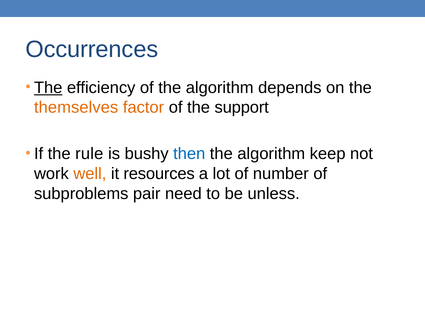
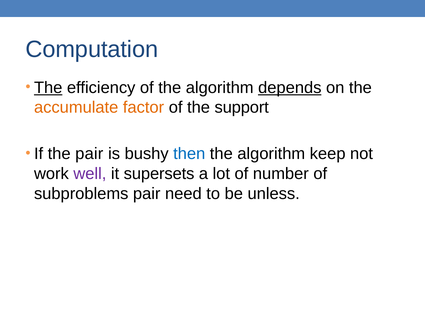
Occurrences: Occurrences -> Computation (92, 49)
depends underline: none -> present (290, 88)
themselves: themselves -> accumulate (76, 107)
the rule: rule -> pair (89, 154)
well colour: orange -> purple (90, 174)
resources: resources -> supersets (159, 174)
